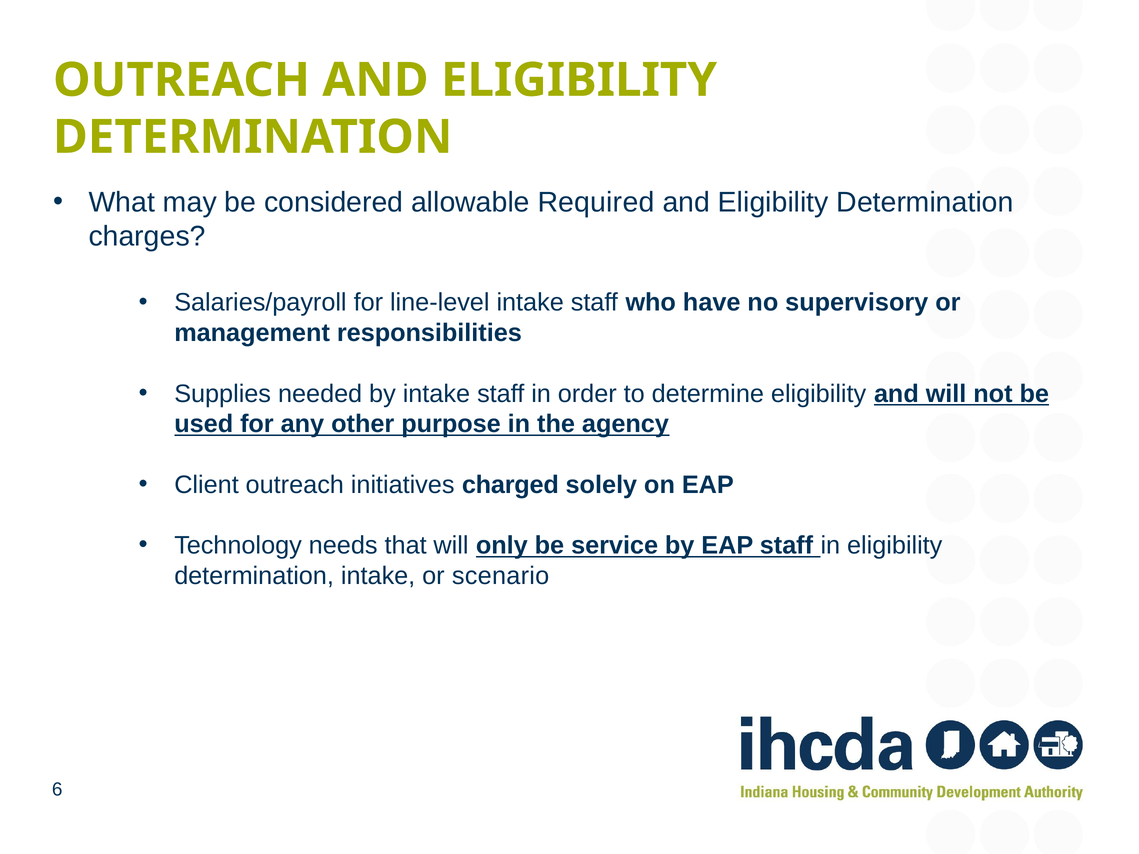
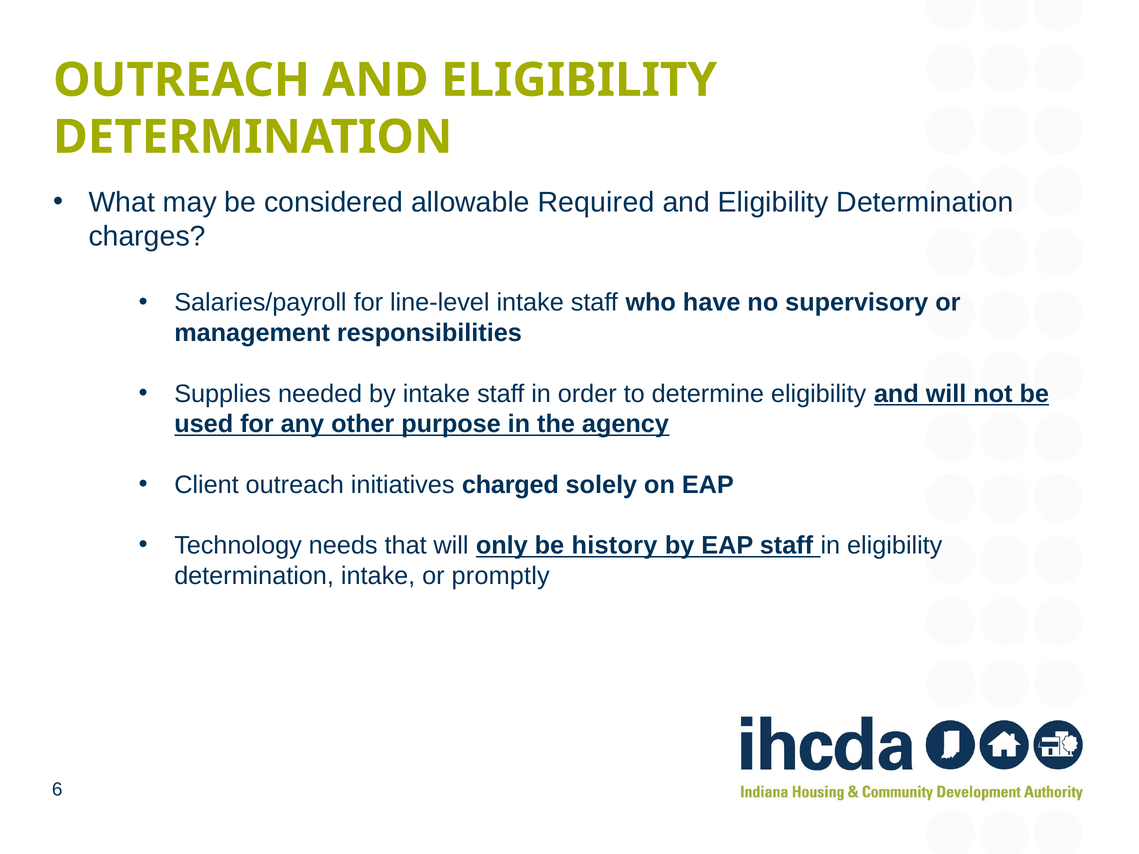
service: service -> history (614, 546)
scenario: scenario -> promptly (501, 576)
